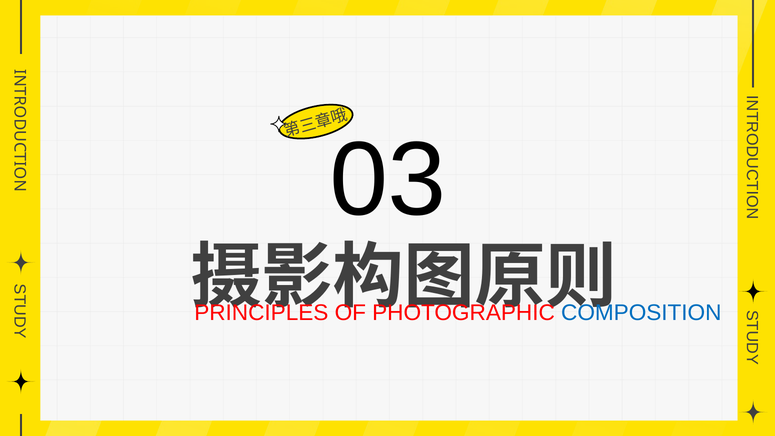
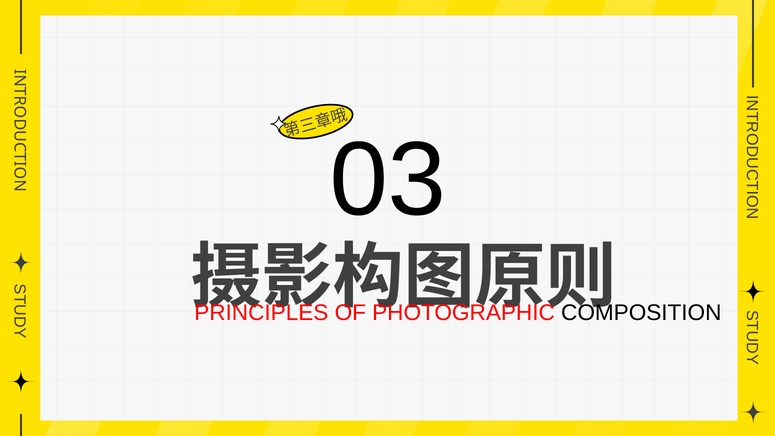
COMPOSITION colour: blue -> black (641, 313)
